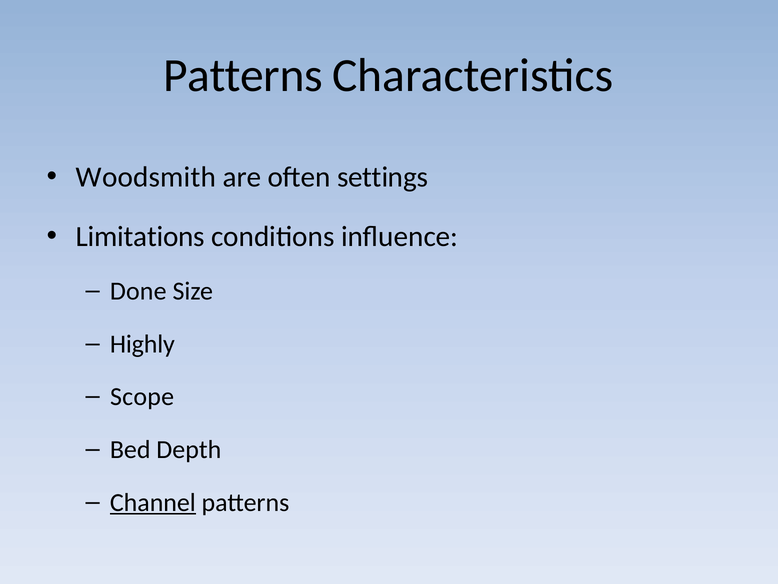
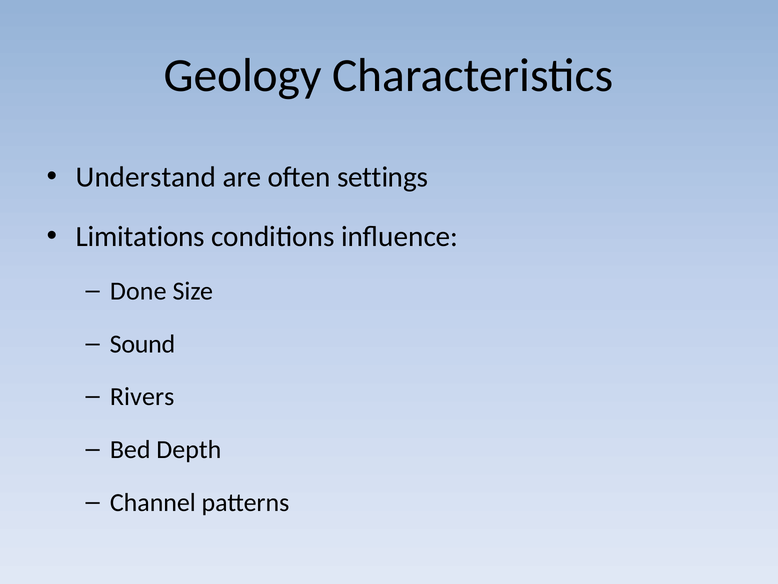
Patterns: Patterns -> Geology (243, 75)
Woodsmith: Woodsmith -> Understand (146, 177)
Highly: Highly -> Sound (142, 344)
Scope: Scope -> Rivers (142, 397)
Channel underline: present -> none (153, 502)
